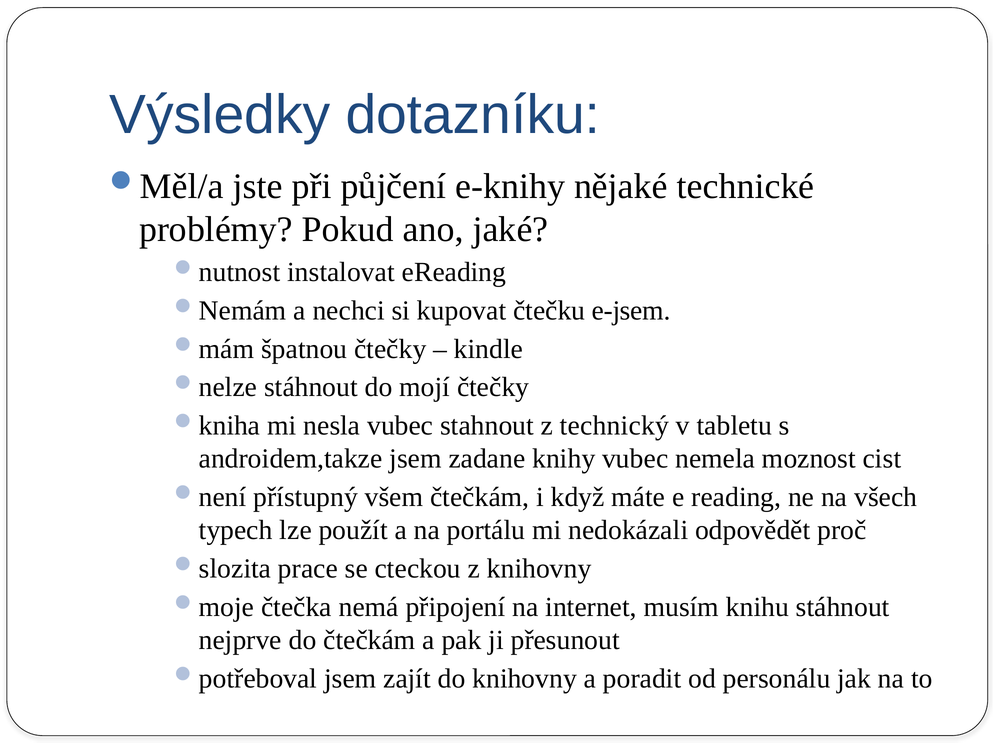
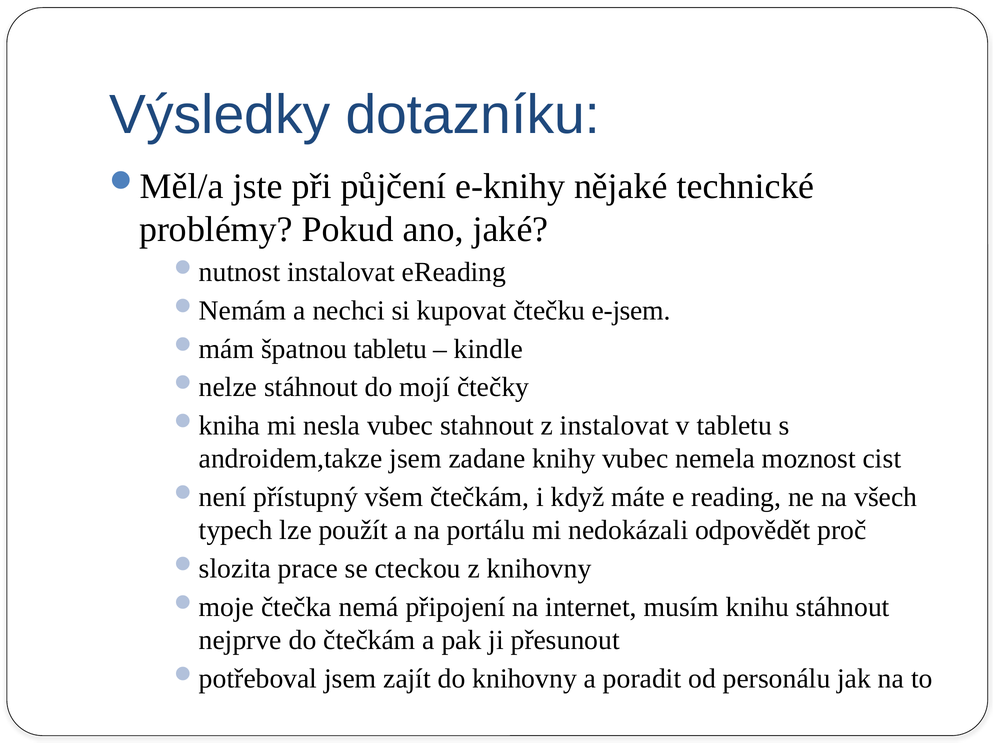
špatnou čtečky: čtečky -> tabletu (390, 349)
z technický: technický -> instalovat (614, 426)
